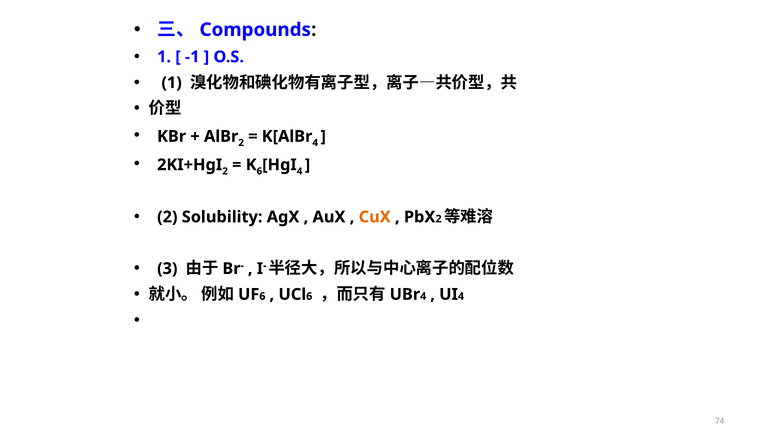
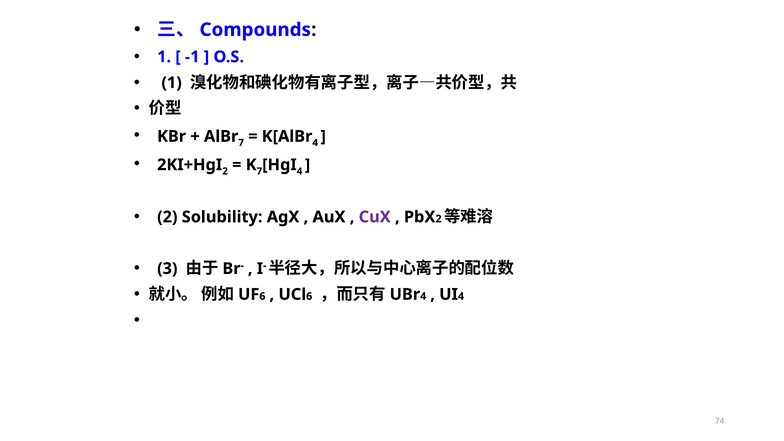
2: 2 -> 7 (241, 143)
6: 6 -> 7 (259, 171)
CuX colour: orange -> purple (375, 217)
